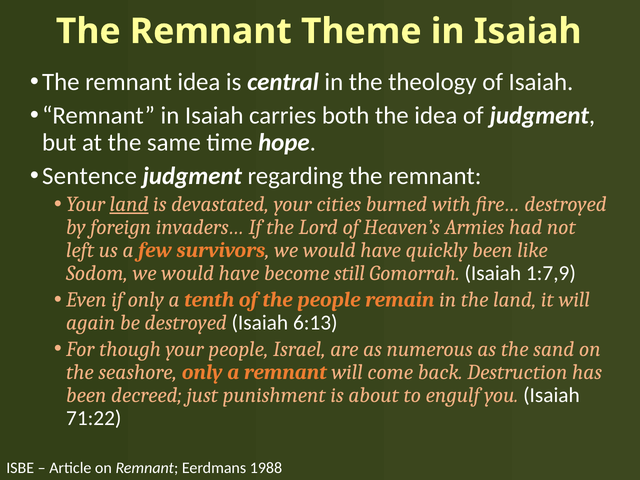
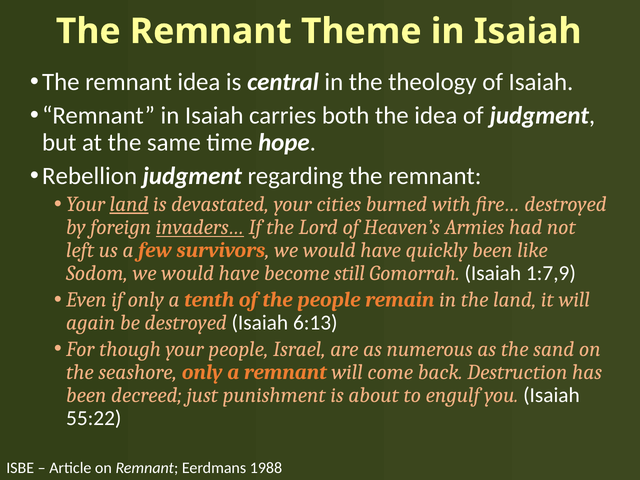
Sentence: Sentence -> Rebellion (90, 176)
invaders… underline: none -> present (200, 227)
71:22: 71:22 -> 55:22 (94, 418)
